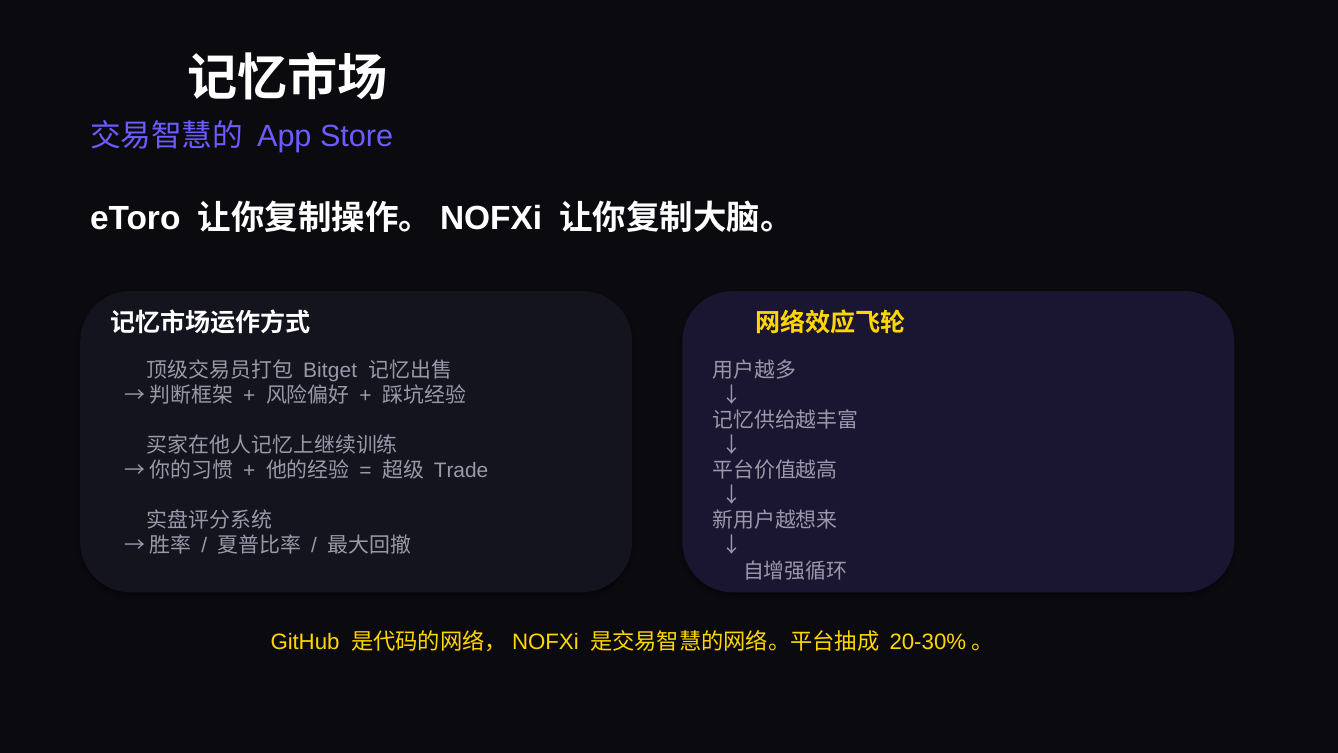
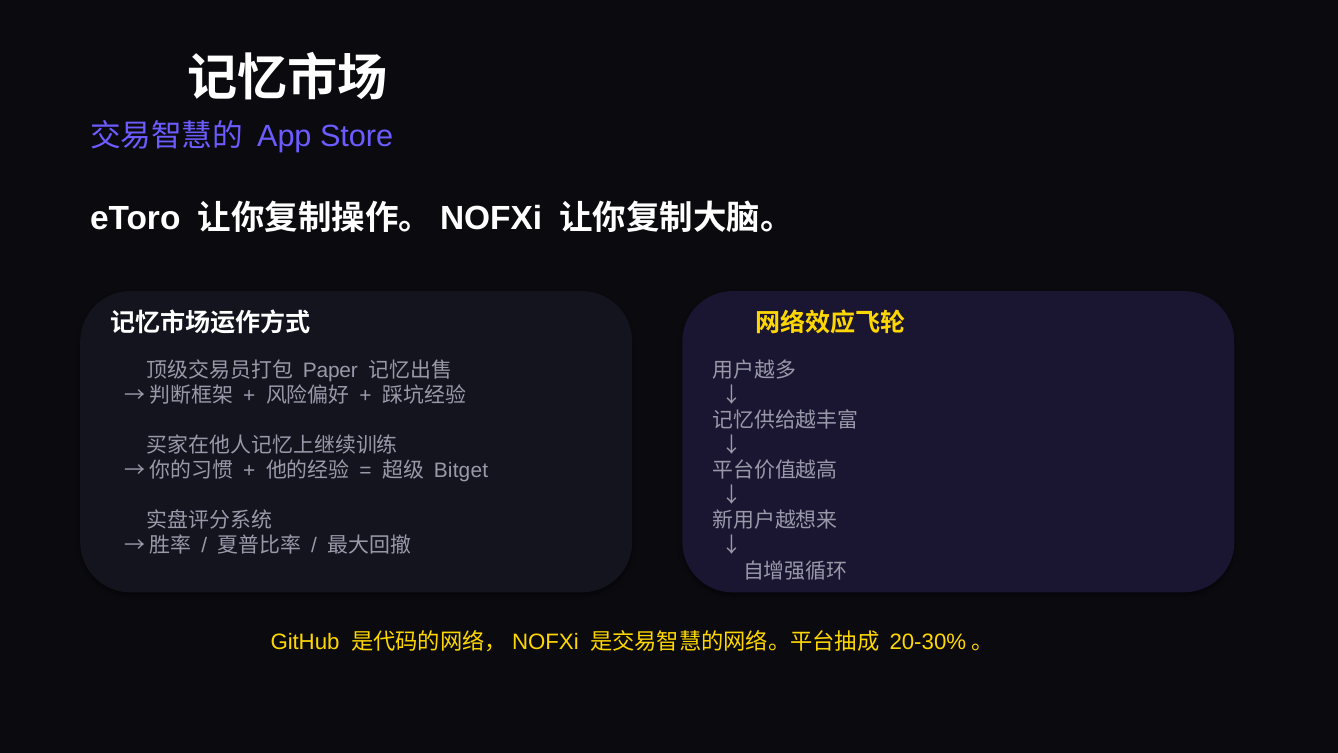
Bitget: Bitget -> Paper (330, 370)
Trade: Trade -> Bitget (461, 470)
